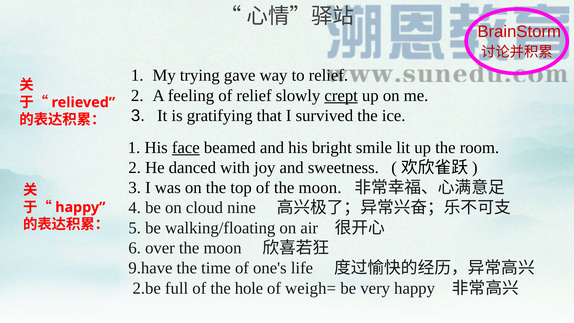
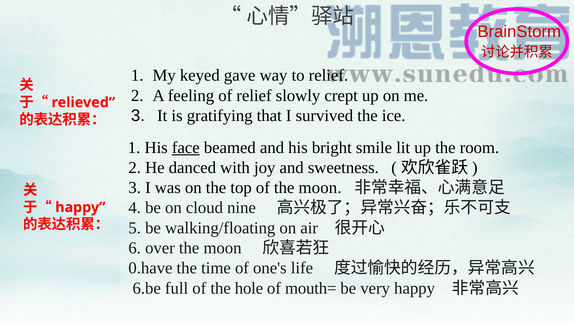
trying: trying -> keyed (200, 75)
crept underline: present -> none (341, 95)
9.have: 9.have -> 0.have (150, 268)
2.be: 2.be -> 6.be (147, 288)
weigh=: weigh= -> mouth= (311, 288)
